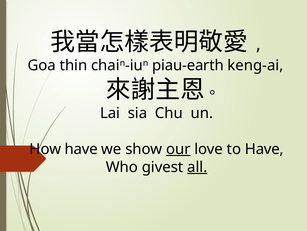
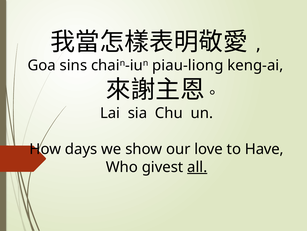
thin: thin -> sins (73, 65)
piau-earth: piau-earth -> piau-liong (188, 65)
How have: have -> days (81, 149)
our underline: present -> none (178, 149)
